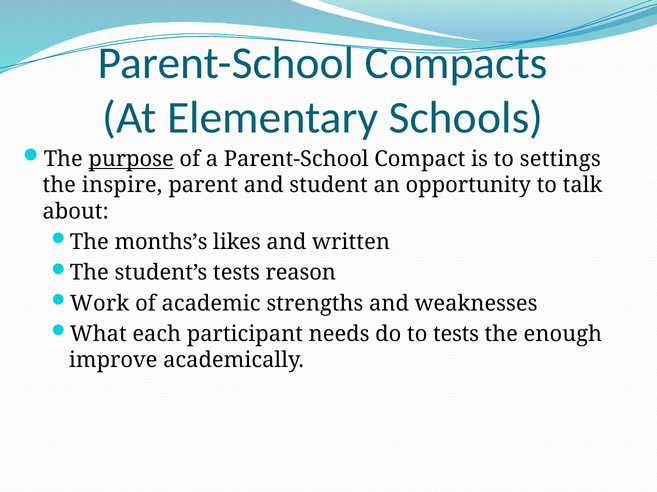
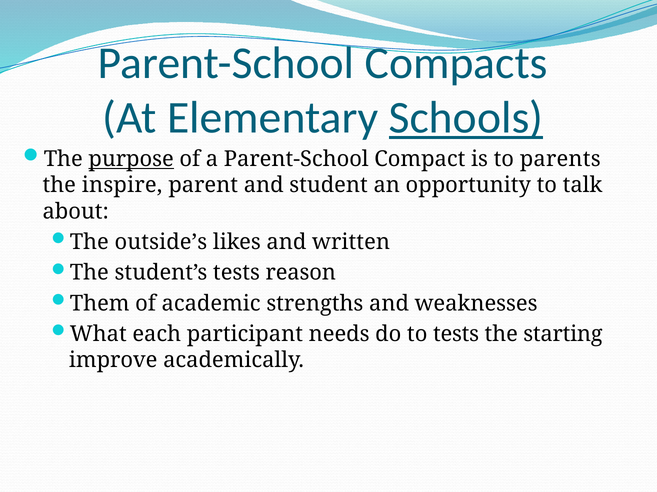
Schools underline: none -> present (466, 118)
settings: settings -> parents (560, 159)
months’s: months’s -> outside’s (161, 242)
Work: Work -> Them (100, 304)
enough: enough -> starting (563, 334)
